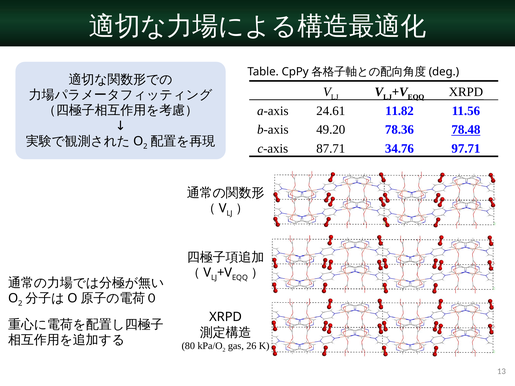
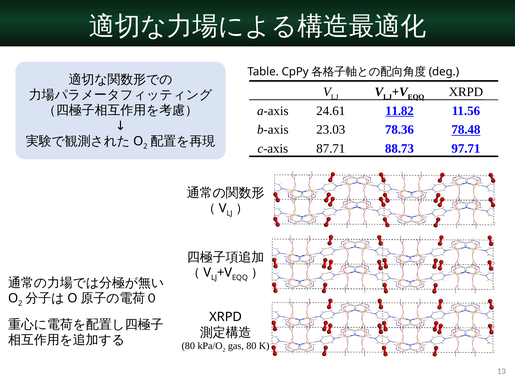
11.82 underline: none -> present (400, 111)
49.20: 49.20 -> 23.03 (331, 130)
34.76: 34.76 -> 88.73 (399, 149)
gas 26: 26 -> 80 (251, 346)
